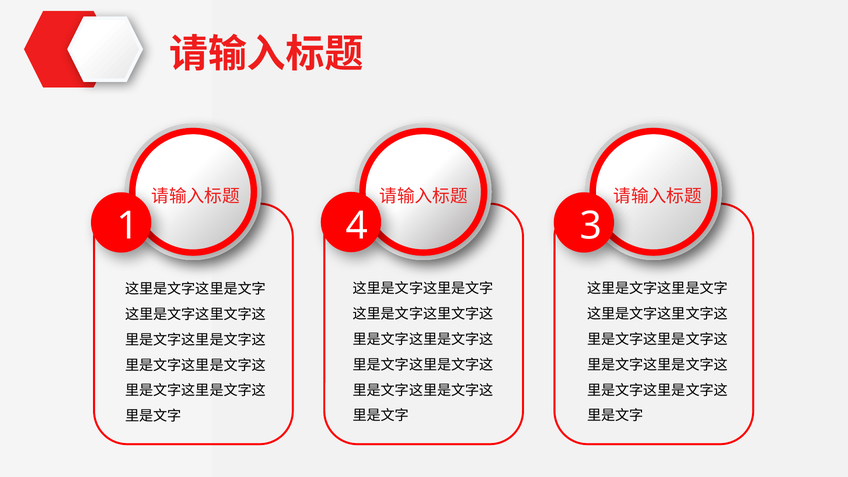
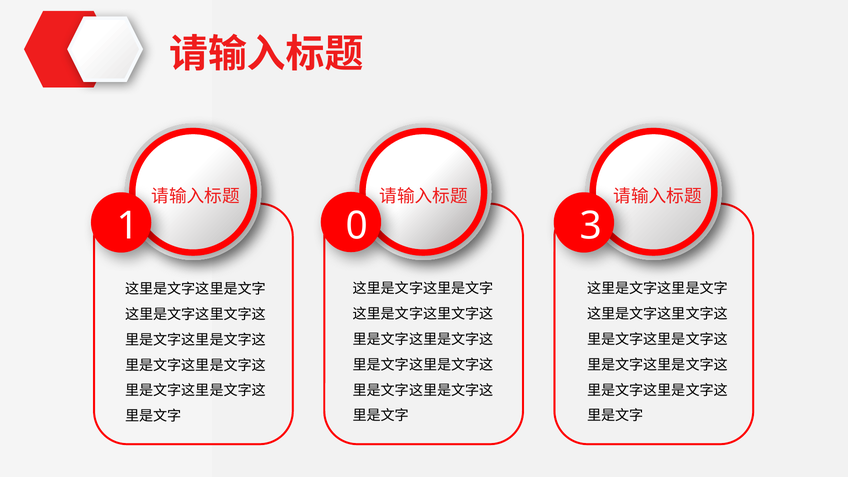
4: 4 -> 0 (357, 226)
